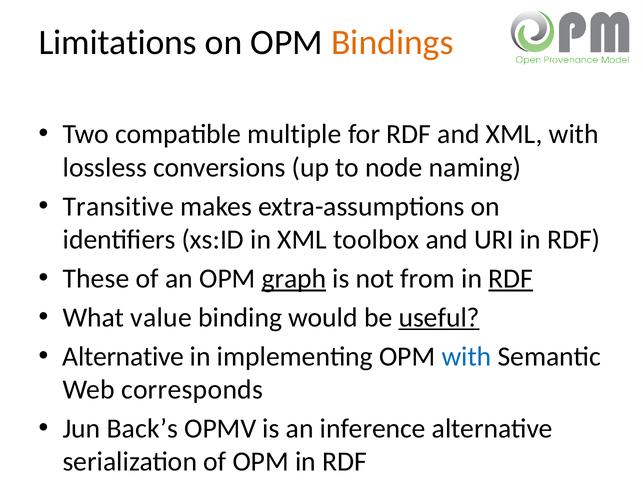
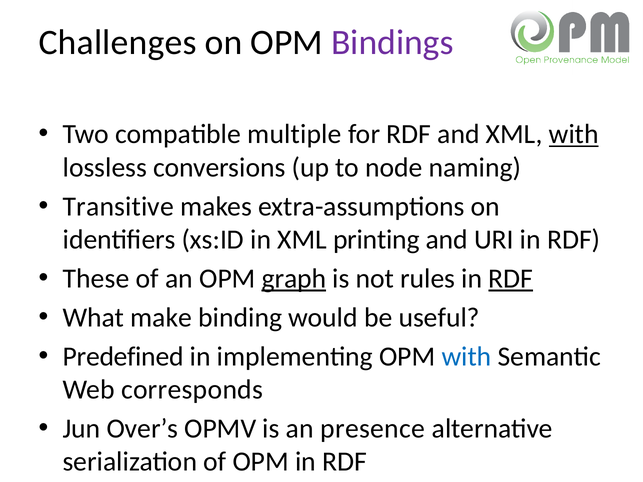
Limitations: Limitations -> Challenges (118, 43)
Bindings colour: orange -> purple (392, 43)
with underline: none -> present (574, 134)
toolbox: toolbox -> printing (376, 240)
from: from -> rules (428, 279)
value: value -> make (161, 318)
useful underline: present -> none (439, 318)
Alternative: Alternative -> Predefined (123, 357)
Back’s: Back’s -> Over’s (142, 429)
inference: inference -> presence (373, 429)
